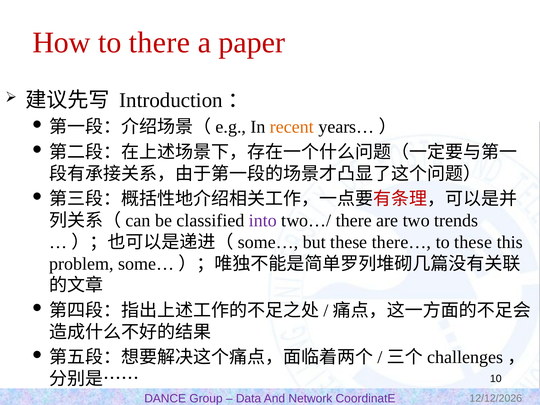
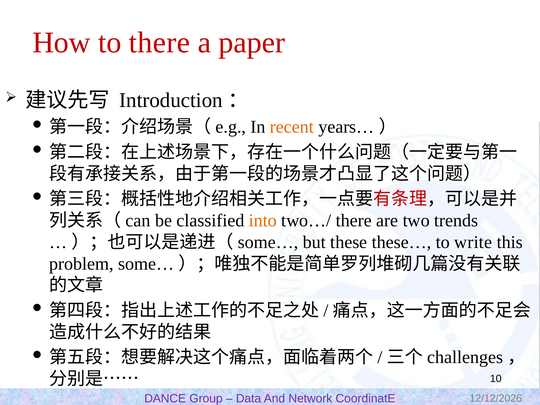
into colour: purple -> orange (263, 221)
there…: there… -> these… (402, 242)
to these: these -> write (473, 242)
